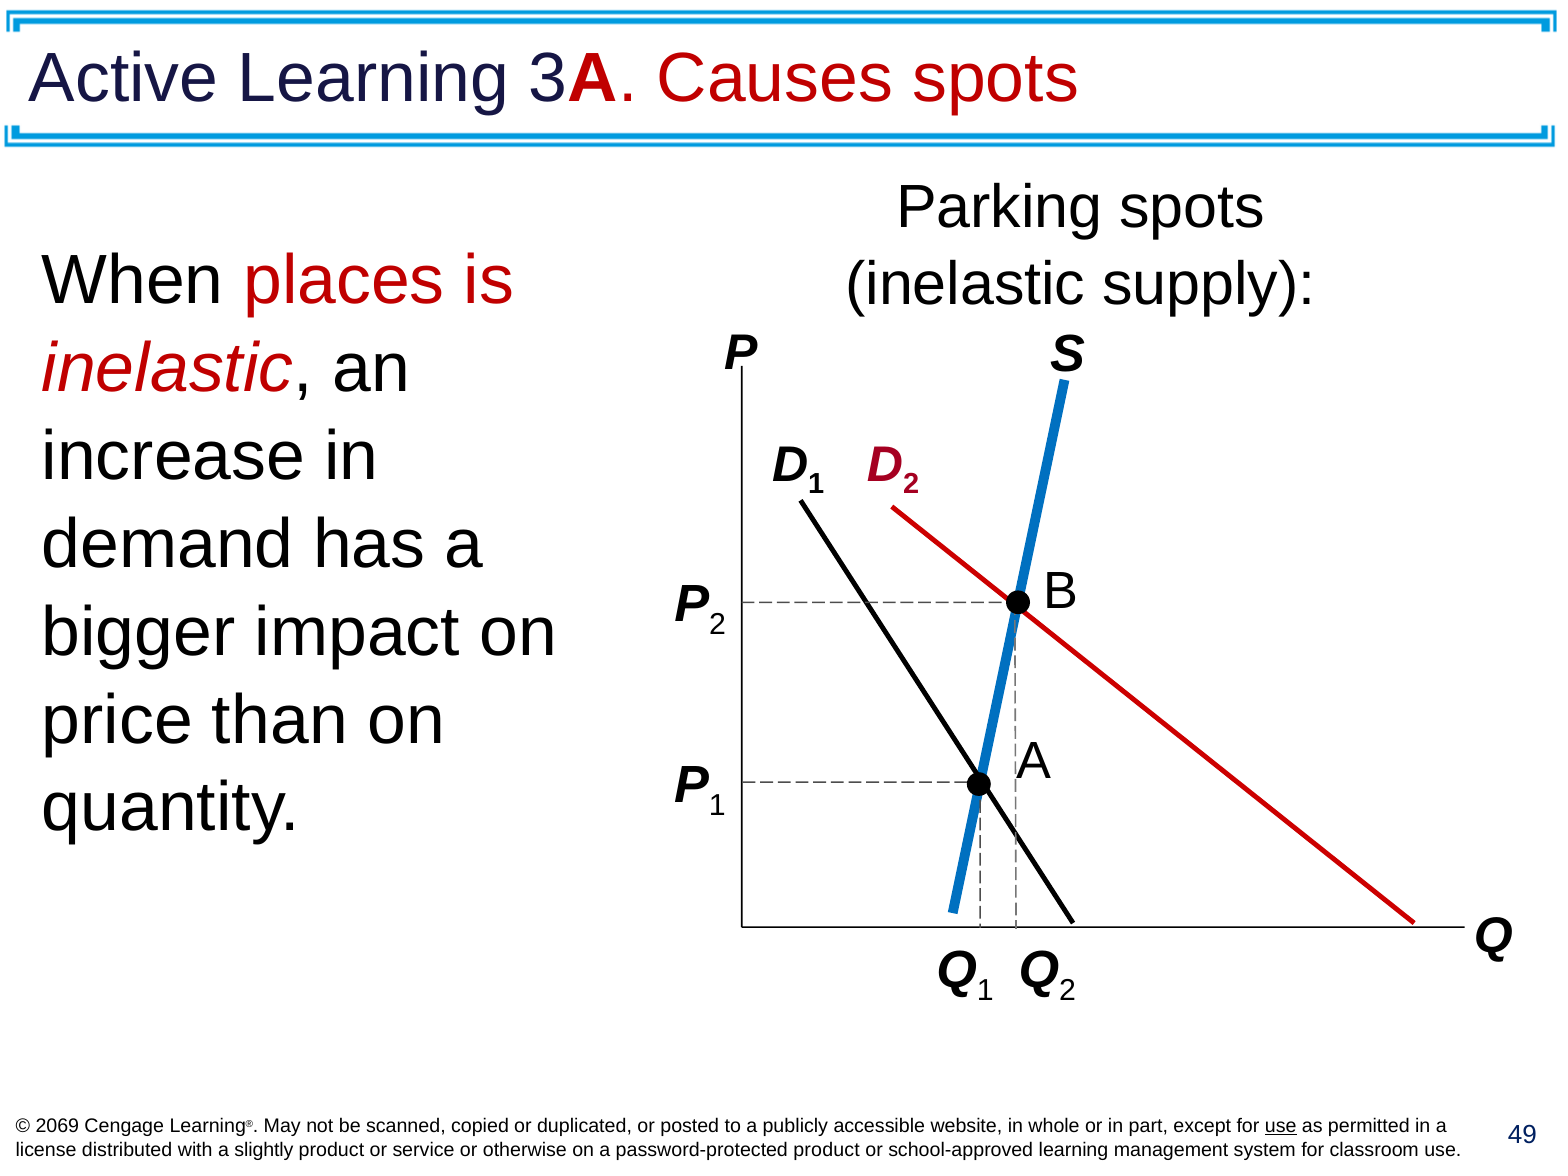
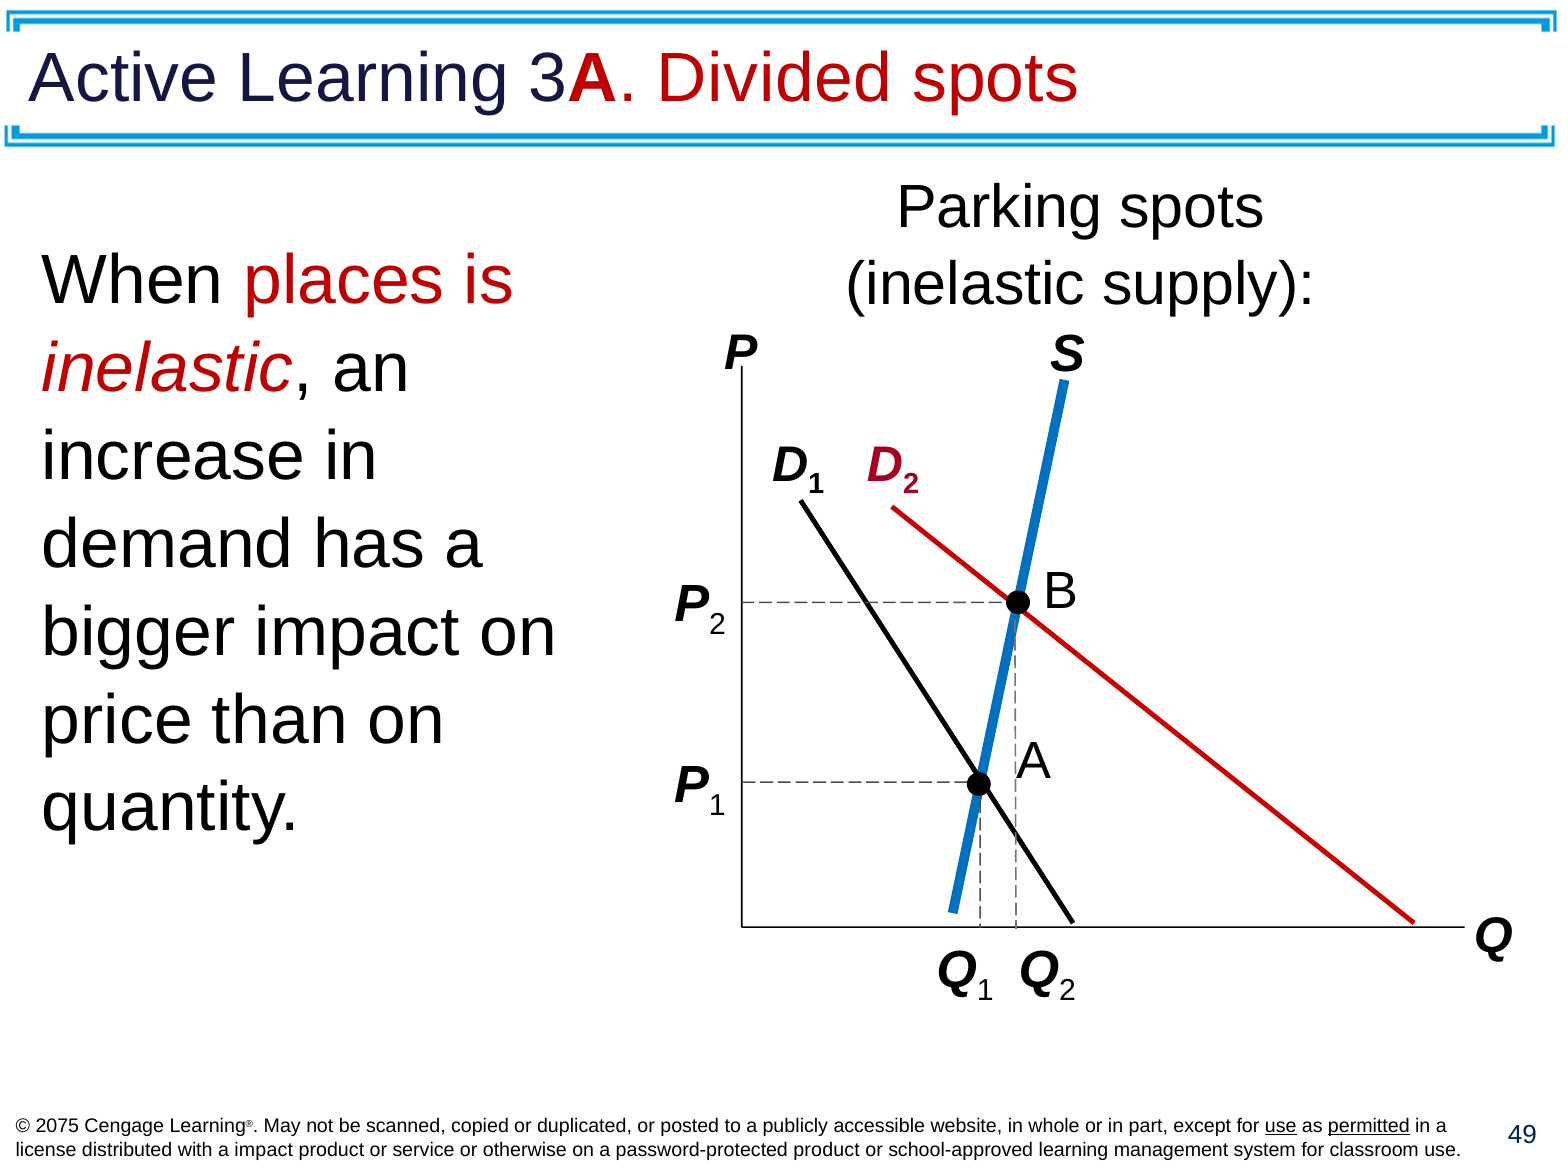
Causes: Causes -> Divided (775, 79)
2069: 2069 -> 2075 (57, 1126)
permitted underline: none -> present (1369, 1126)
a slightly: slightly -> impact (264, 1150)
